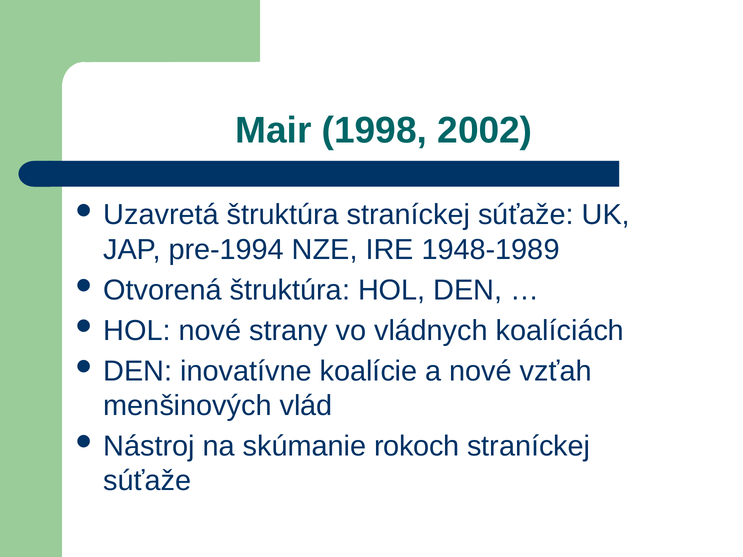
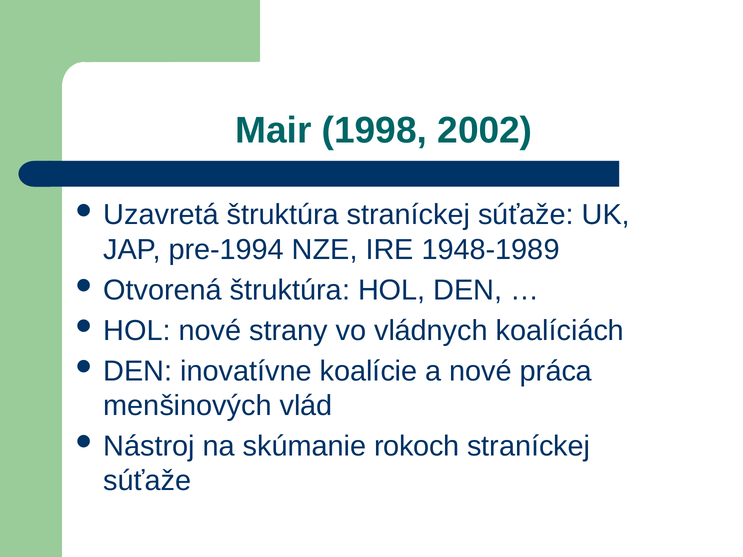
vzťah: vzťah -> práca (556, 371)
